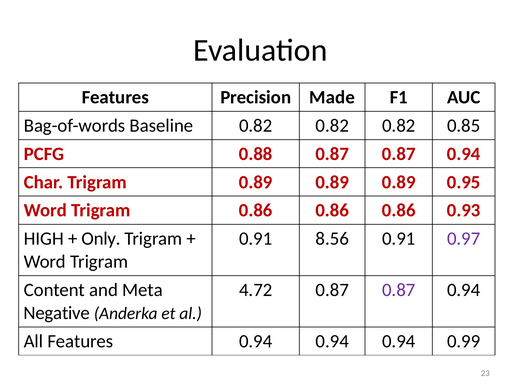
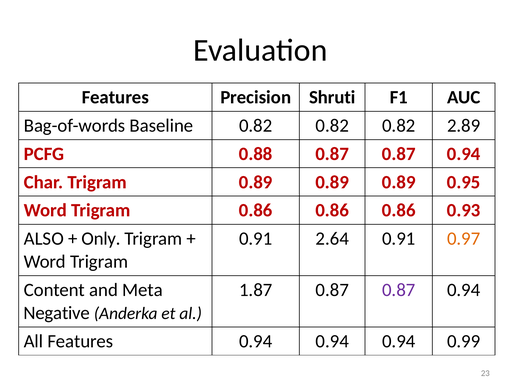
Made: Made -> Shruti (332, 97)
0.85: 0.85 -> 2.89 (464, 126)
HIGH: HIGH -> ALSO (44, 239)
8.56: 8.56 -> 2.64 (332, 239)
0.97 colour: purple -> orange (464, 239)
4.72: 4.72 -> 1.87 (256, 290)
